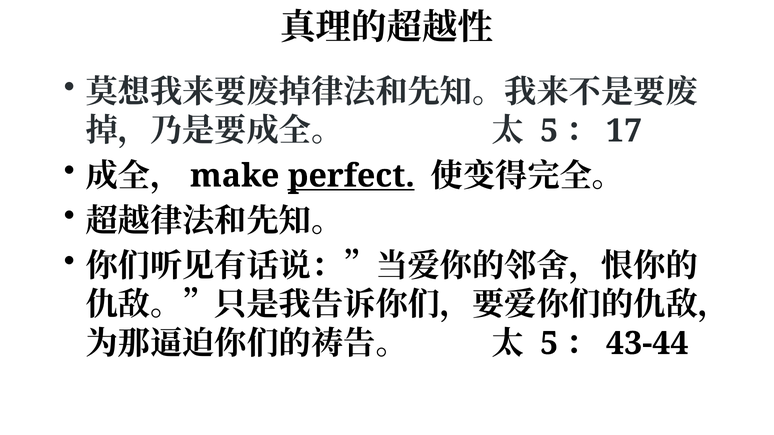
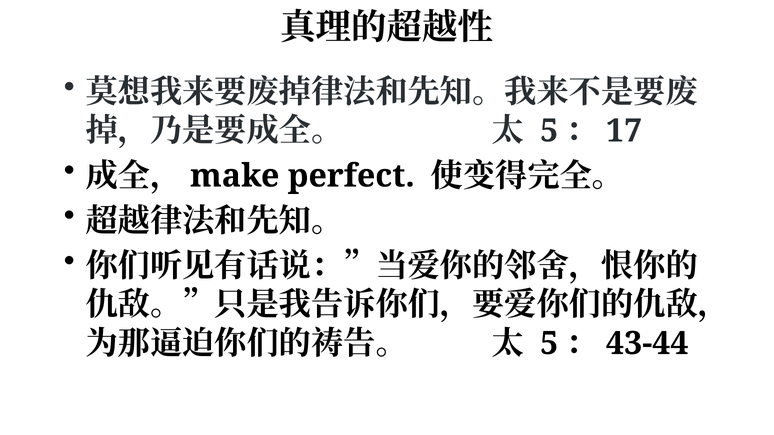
perfect underline: present -> none (351, 176)
